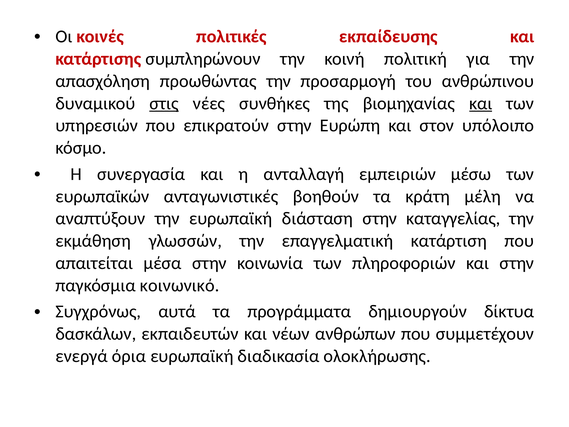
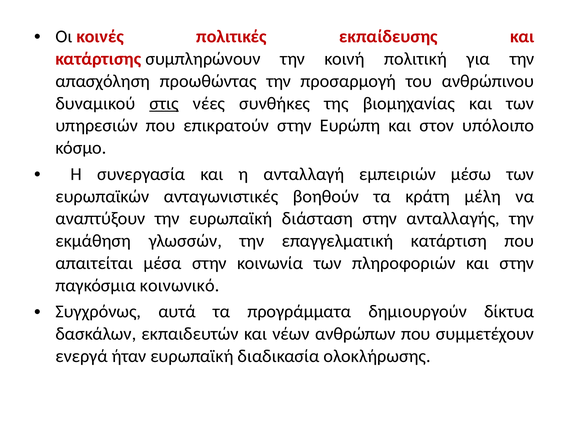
και underline: present -> none (481, 103)
καταγγελίας: καταγγελίας -> ανταλλαγής (453, 219)
όρια: όρια -> ήταν (129, 356)
